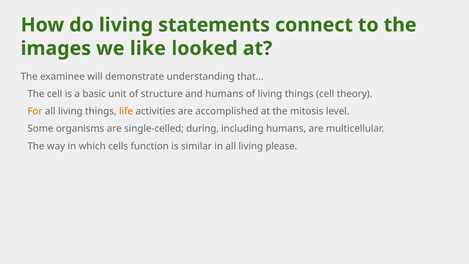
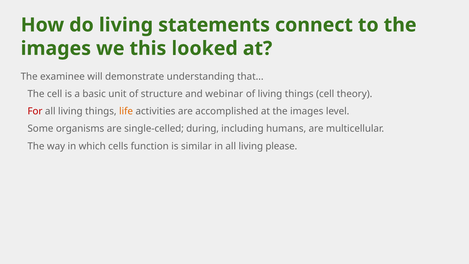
like: like -> this (148, 48)
and humans: humans -> webinar (224, 94)
For colour: orange -> red (35, 111)
at the mitosis: mitosis -> images (307, 111)
